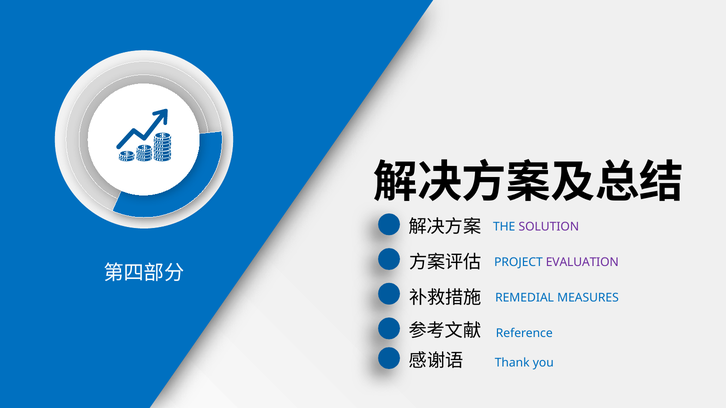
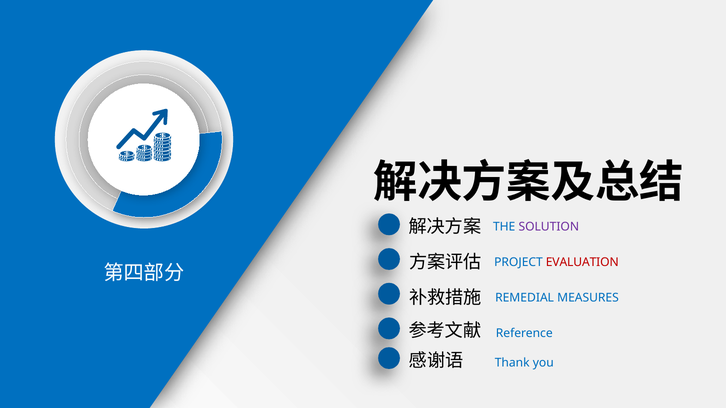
EVALUATION colour: purple -> red (582, 262)
